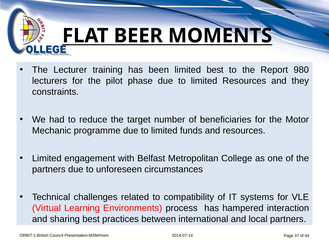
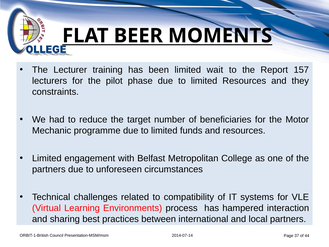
limited best: best -> wait (215, 70)
980: 980 -> 157 (301, 70)
